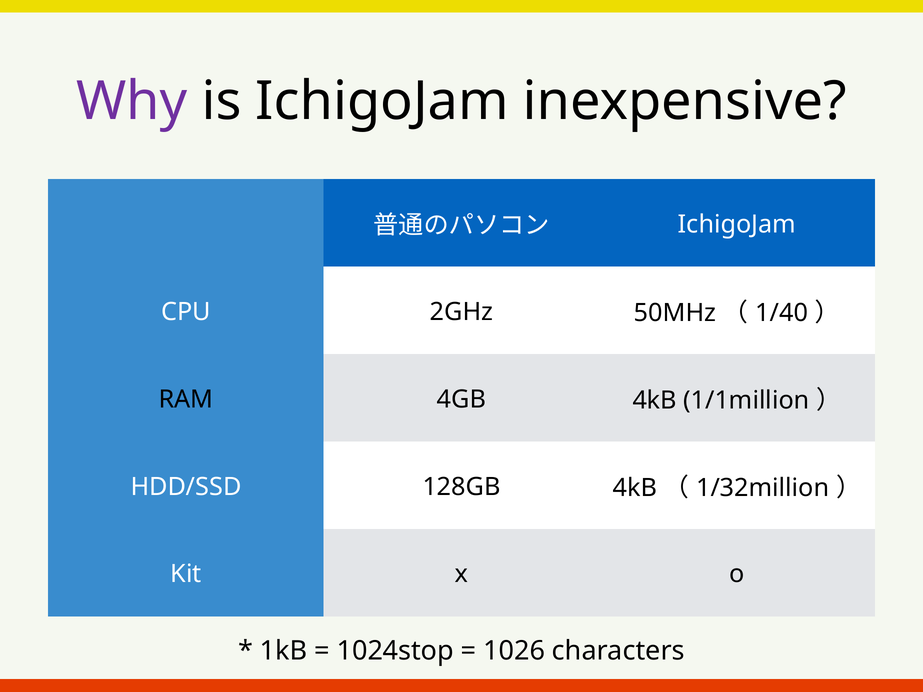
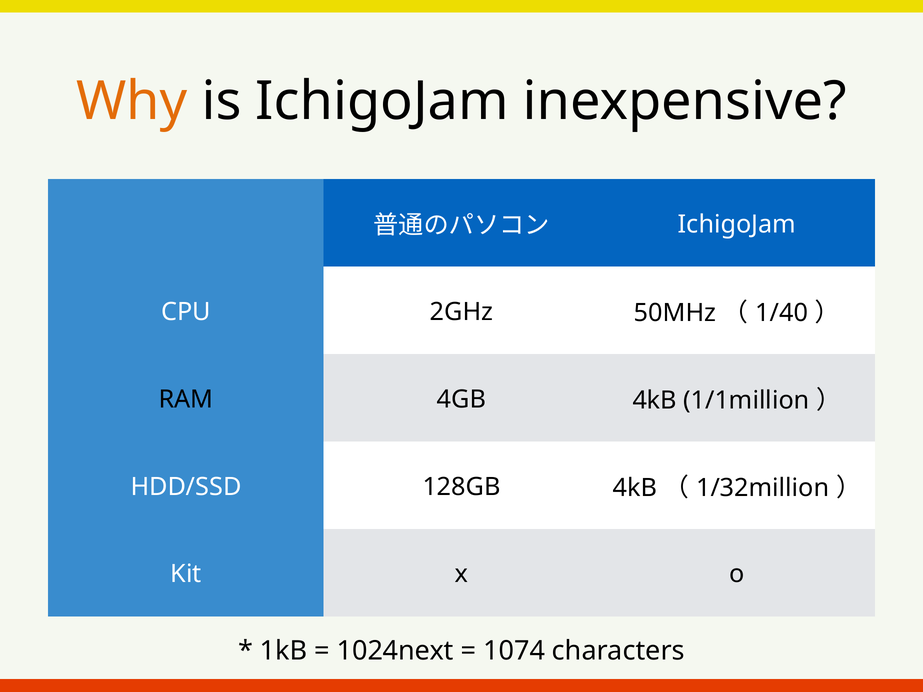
Why colour: purple -> orange (132, 101)
1024stop: 1024stop -> 1024next (395, 651)
1026: 1026 -> 1074 (514, 651)
